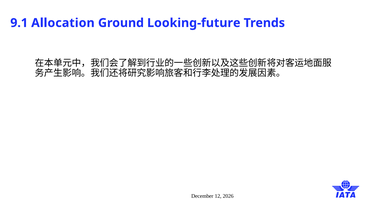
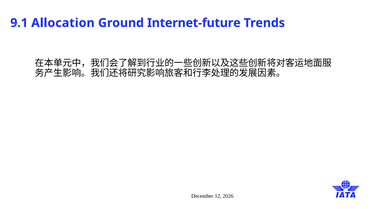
Looking-future: Looking-future -> Internet-future (194, 23)
